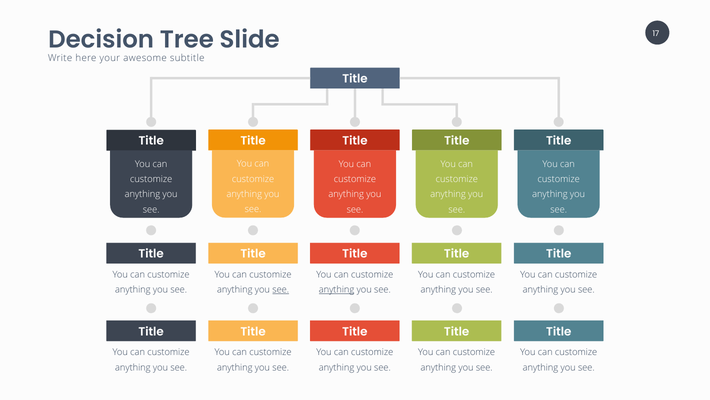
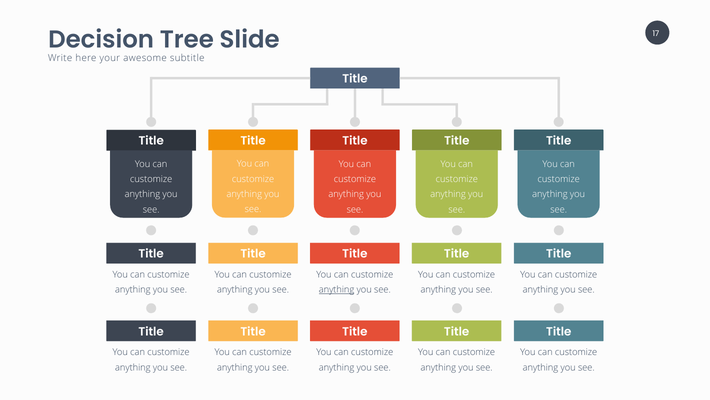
see underline: present -> none (281, 289)
